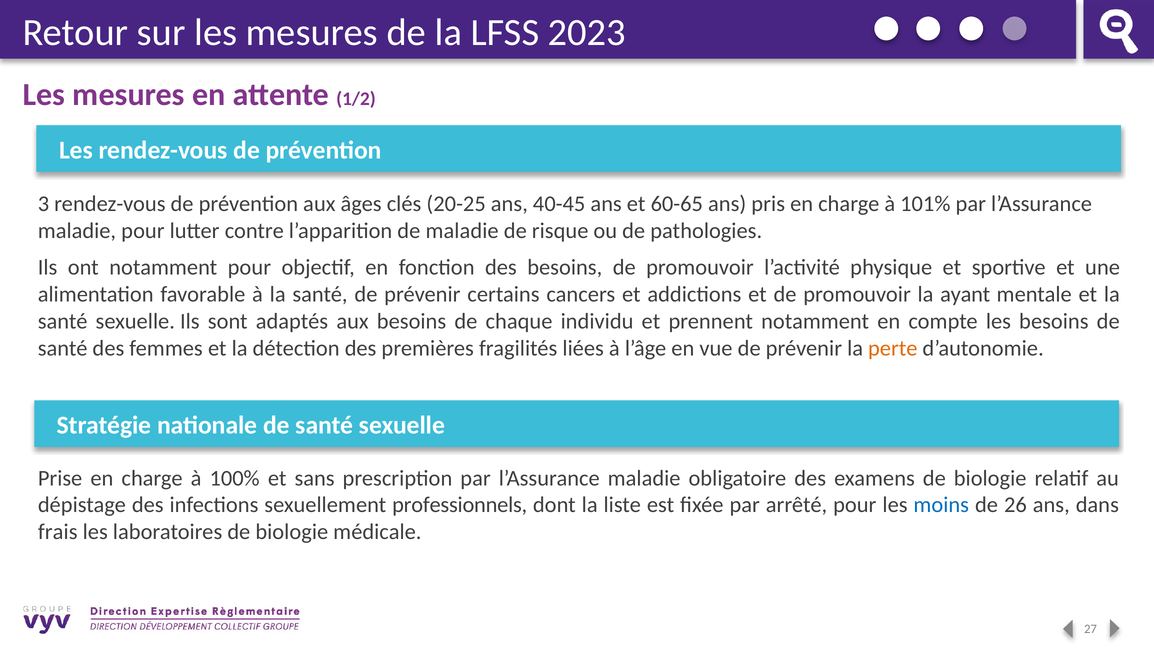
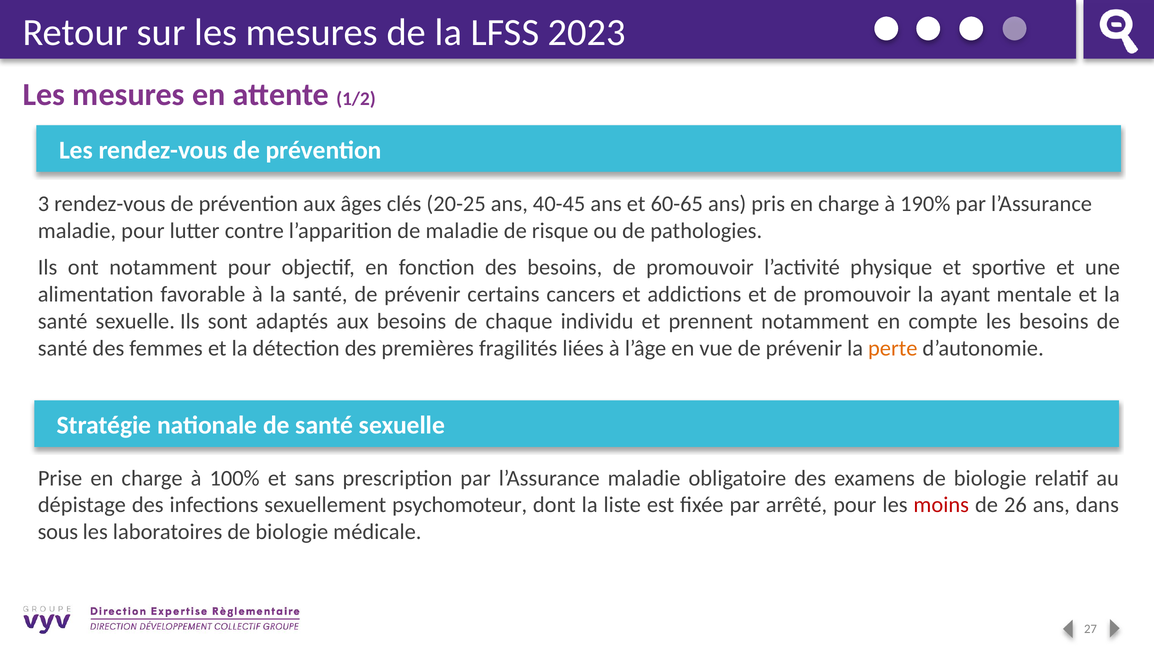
101%: 101% -> 190% (925, 204)
professionnels: professionnels -> psychomoteur (460, 505)
moins colour: blue -> red (941, 505)
frais: frais -> sous (58, 532)
